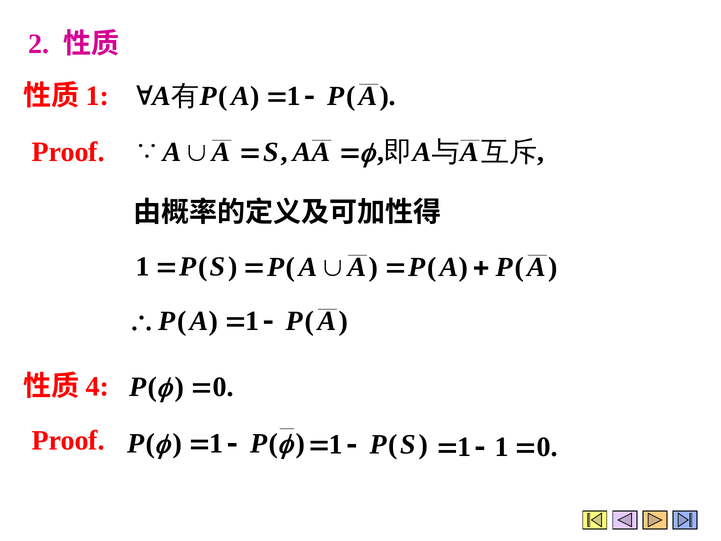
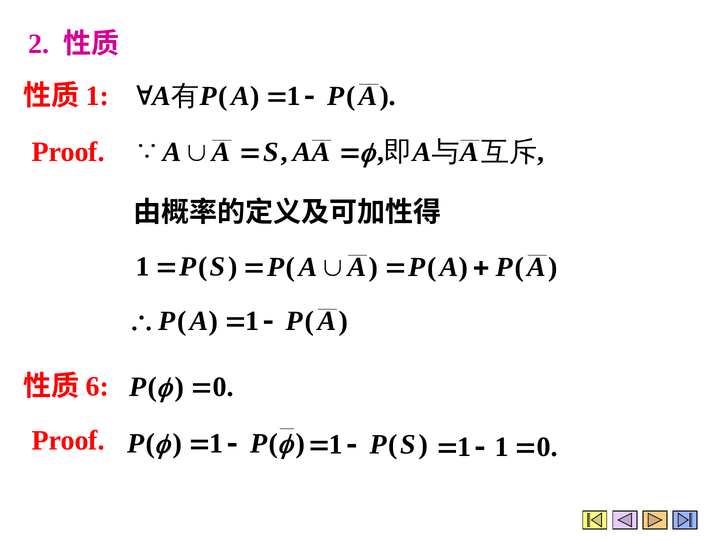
4: 4 -> 6 (97, 386)
